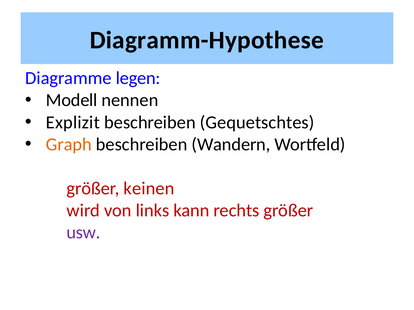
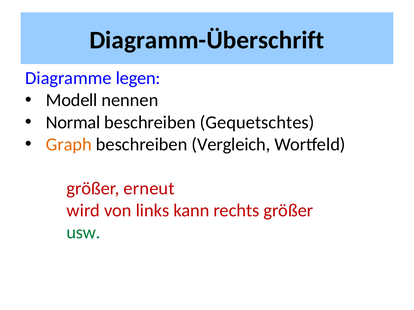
Diagramm-Hypothese: Diagramm-Hypothese -> Diagramm-Überschrift (207, 40)
Explizit: Explizit -> Normal (73, 122)
Wandern: Wandern -> Vergleich (231, 145)
keinen: keinen -> erneut (149, 189)
usw colour: purple -> green (83, 233)
